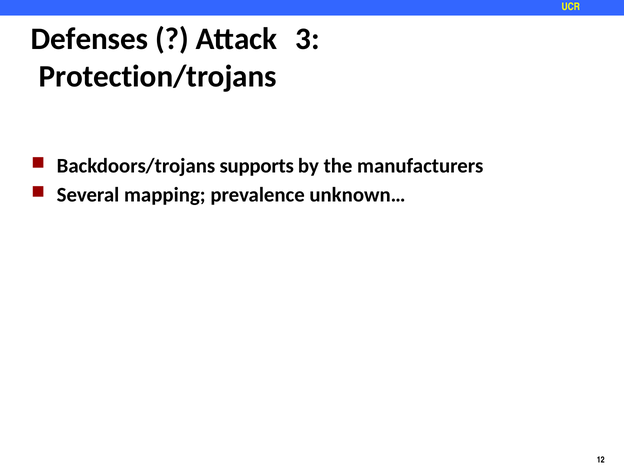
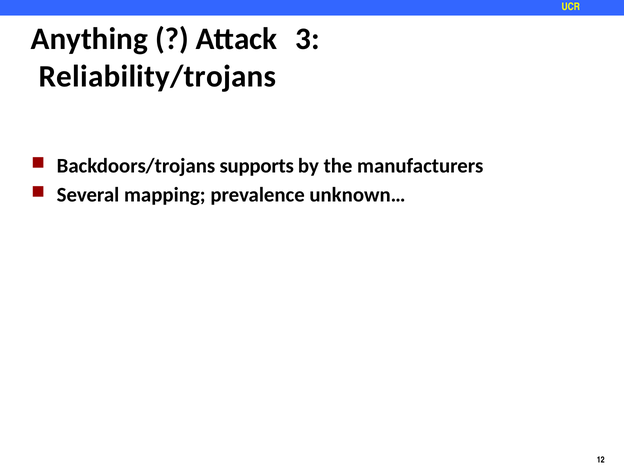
Defenses: Defenses -> Anything (89, 39)
Protection/trojans: Protection/trojans -> Reliability/trojans (157, 77)
